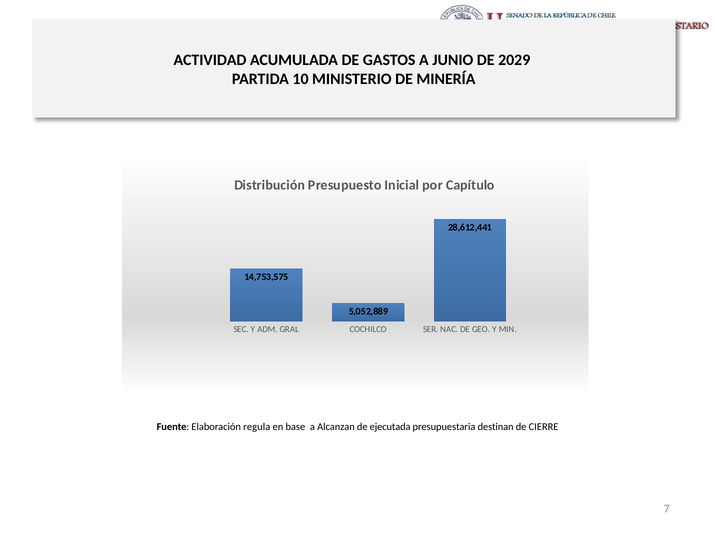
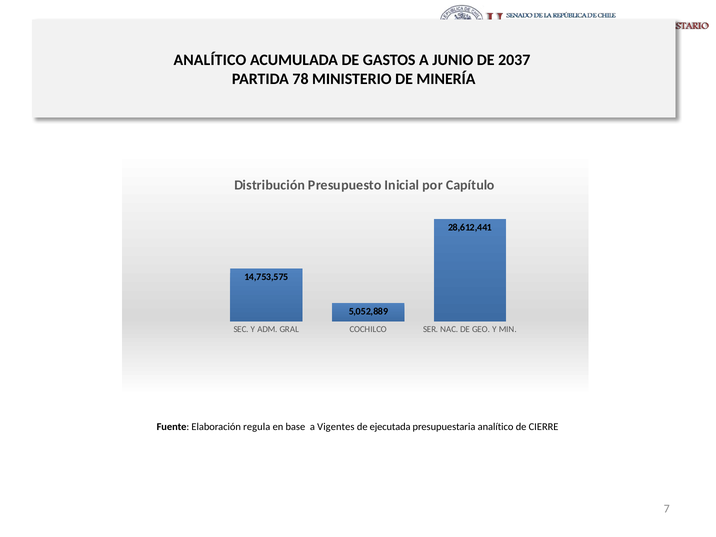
ACTIVIDAD: ACTIVIDAD -> ANALÍTICO (210, 60)
2029: 2029 -> 2037 (514, 60)
10: 10 -> 78 (301, 79)
Alcanzan: Alcanzan -> Vigentes (336, 427)
presupuestaria destinan: destinan -> analítico (496, 427)
